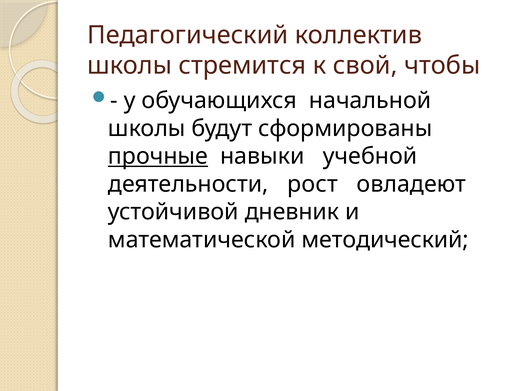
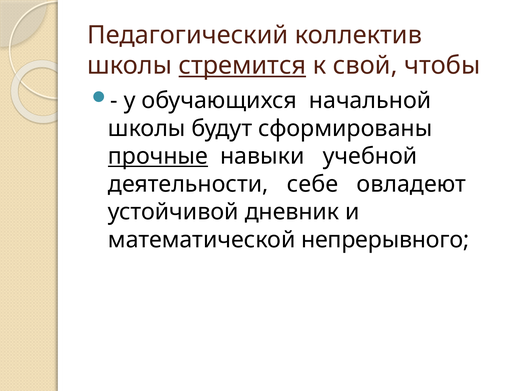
стремится underline: none -> present (242, 66)
рост: рост -> себе (312, 184)
методический: методический -> непрерывного (385, 240)
